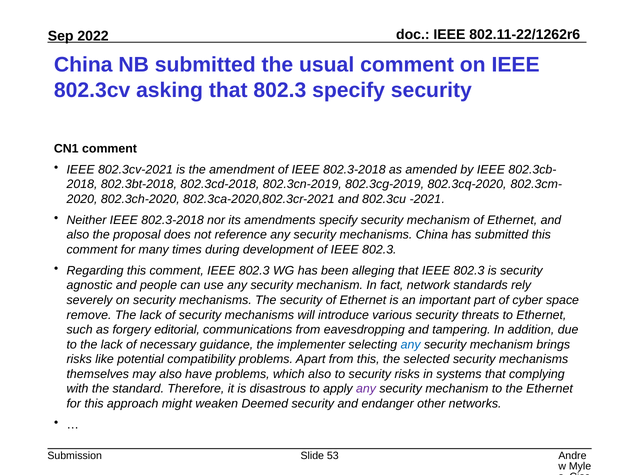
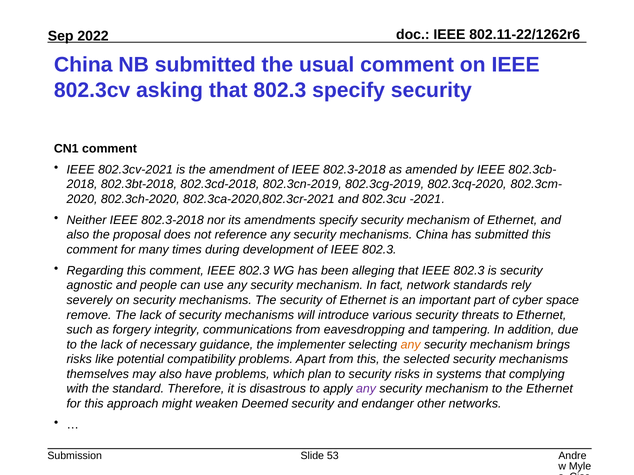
editorial: editorial -> integrity (177, 330)
any colour: blue -> orange (411, 345)
which also: also -> plan (320, 375)
